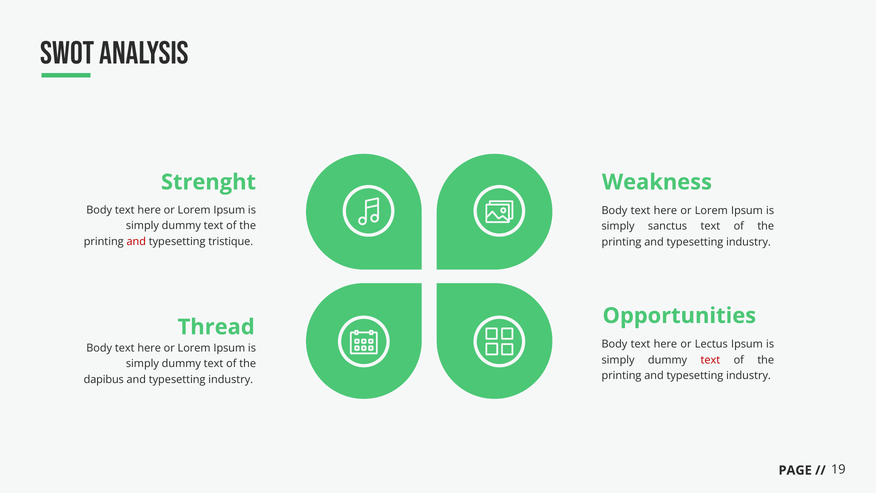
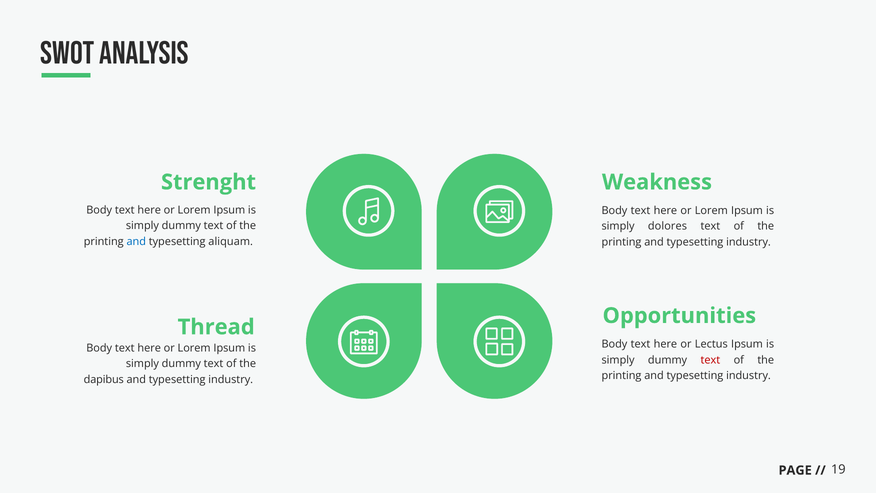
sanctus: sanctus -> dolores (667, 226)
and colour: red -> blue (136, 241)
tristique: tristique -> aliquam (231, 241)
